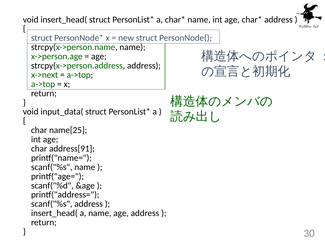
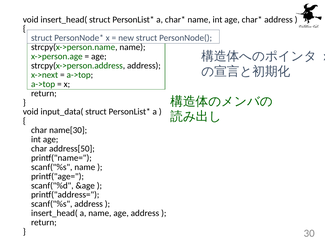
name[25: name[25 -> name[30 (68, 130)
address[91: address[91 -> address[50 (72, 148)
